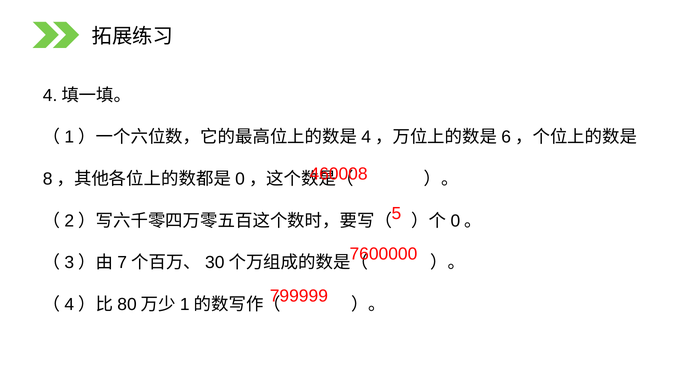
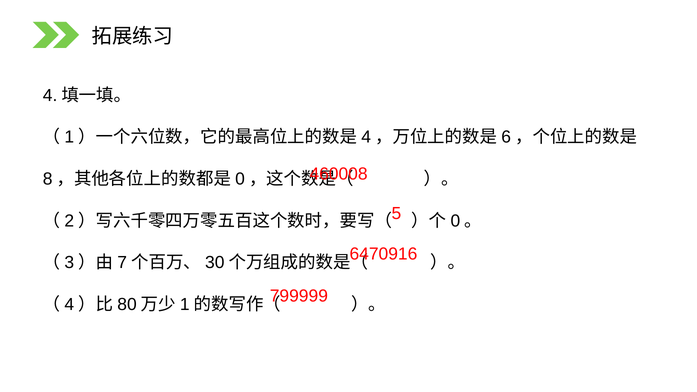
7600000: 7600000 -> 6470916 (383, 254)
